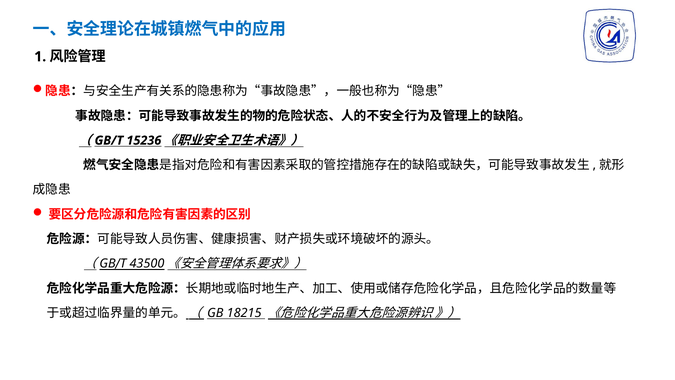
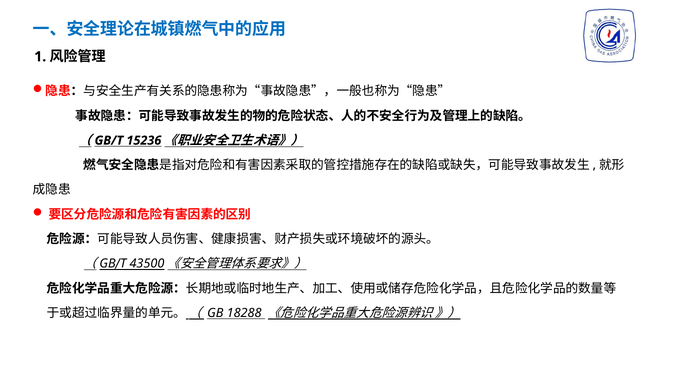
18215: 18215 -> 18288 (244, 313)
